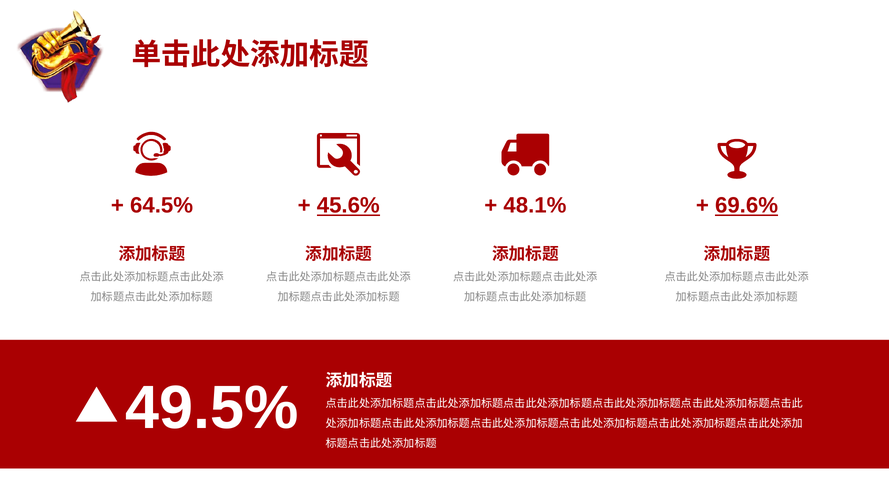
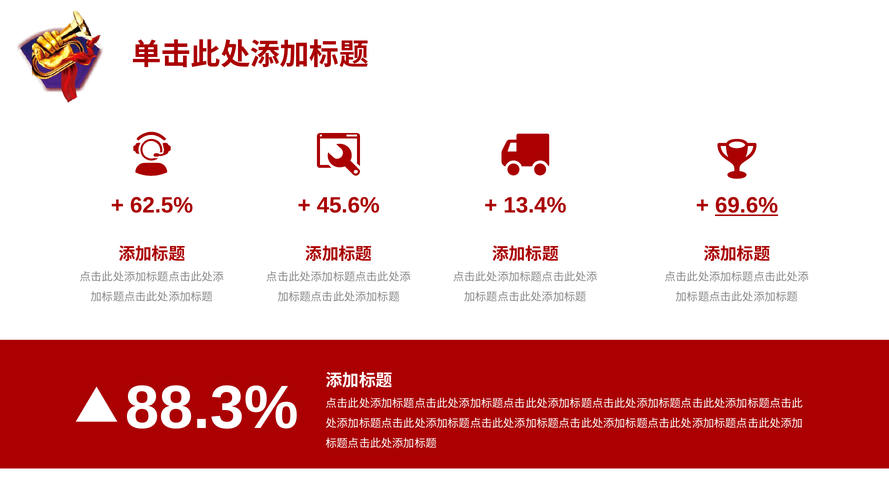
64.5%: 64.5% -> 62.5% (162, 206)
45.6% underline: present -> none (348, 206)
48.1%: 48.1% -> 13.4% (535, 206)
49.5%: 49.5% -> 88.3% (212, 408)
